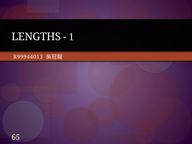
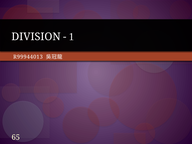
LENGTHS: LENGTHS -> DIVISION (36, 37)
